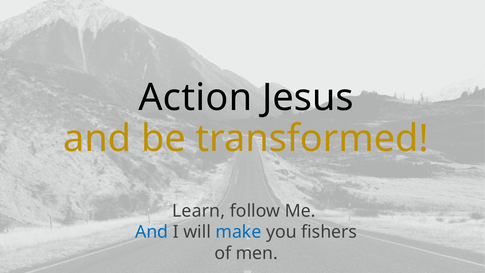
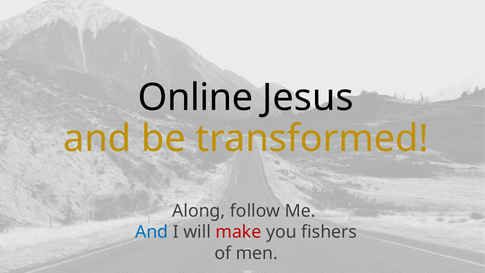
Action: Action -> Online (196, 98)
Learn: Learn -> Along (199, 211)
make colour: blue -> red (238, 232)
